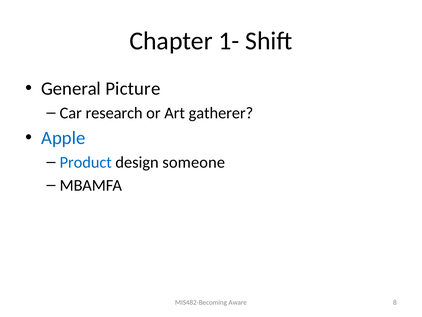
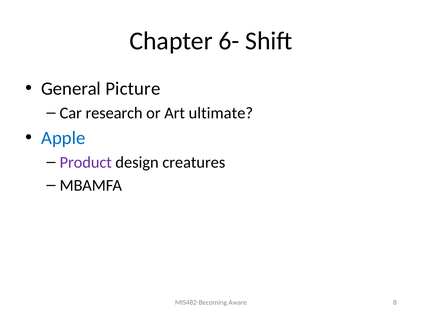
1-: 1- -> 6- (229, 41)
gatherer: gatherer -> ultimate (221, 113)
Product colour: blue -> purple (86, 162)
someone: someone -> creatures (194, 162)
